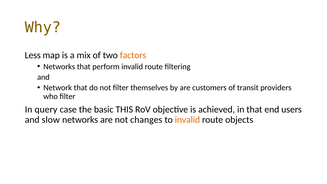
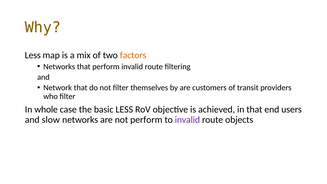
query: query -> whole (46, 109)
basic THIS: THIS -> LESS (124, 109)
not changes: changes -> perform (146, 120)
invalid colour: orange -> purple (187, 120)
